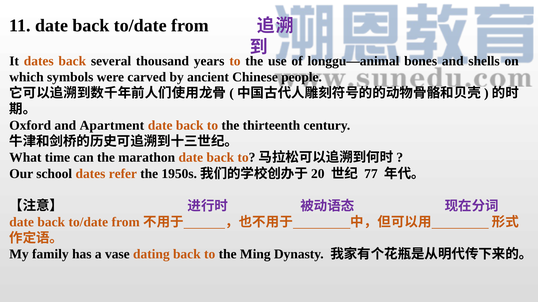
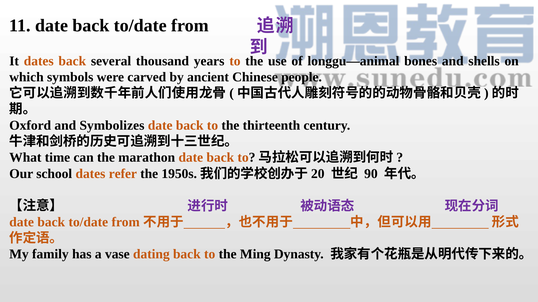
Apartment: Apartment -> Symbolizes (112, 126)
77: 77 -> 90 (371, 174)
